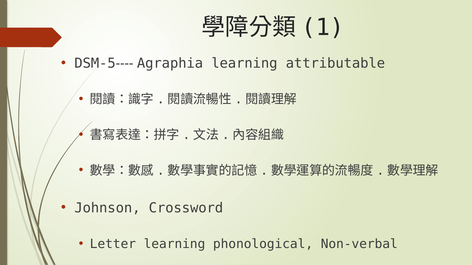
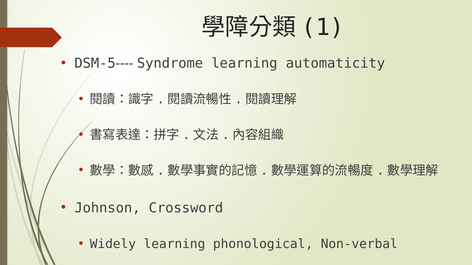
Agraphia: Agraphia -> Syndrome (170, 64)
attributable: attributable -> automaticity (335, 64)
Letter: Letter -> Widely (113, 244)
